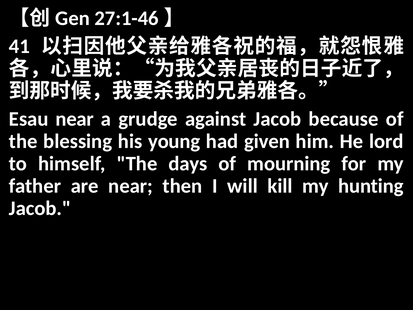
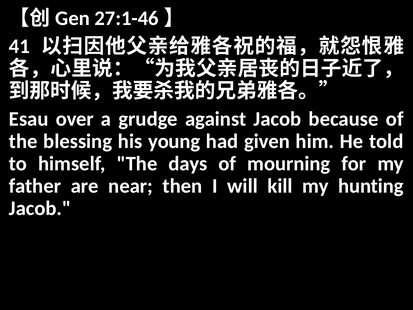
Esau near: near -> over (75, 119)
lord: lord -> told (386, 141)
